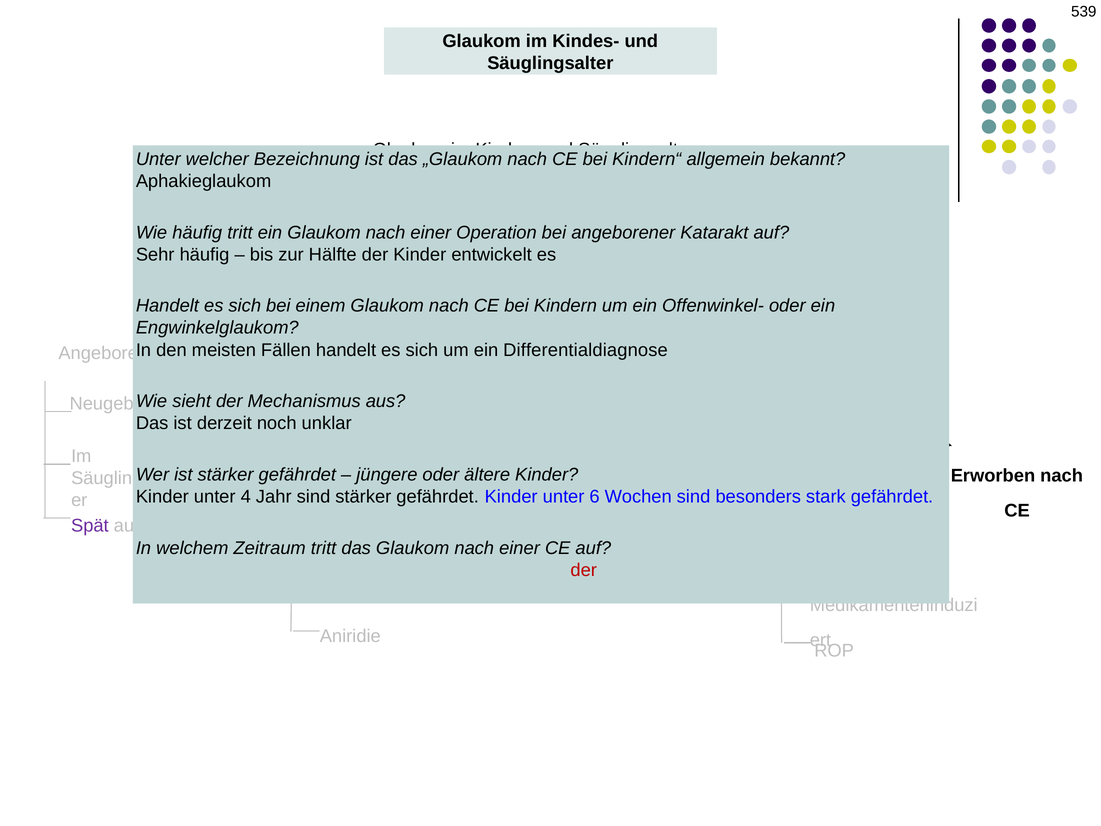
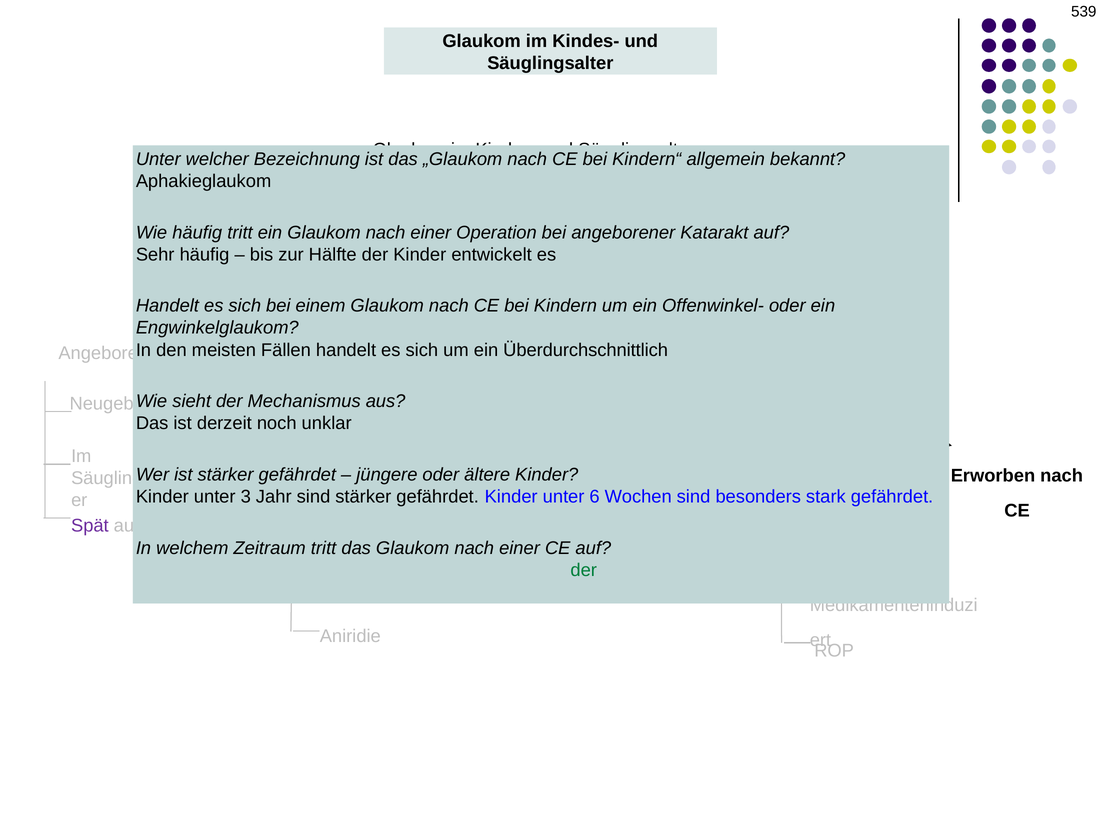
Differentialdiagnose: Differentialdiagnose -> Überdurchschnittlich (586, 350)
unter 4: 4 -> 3 (246, 497)
der colour: red -> green (584, 570)
